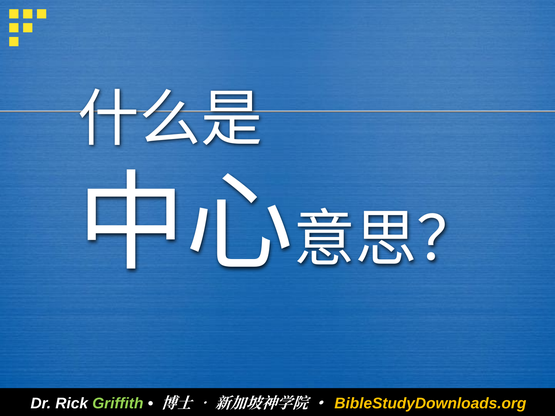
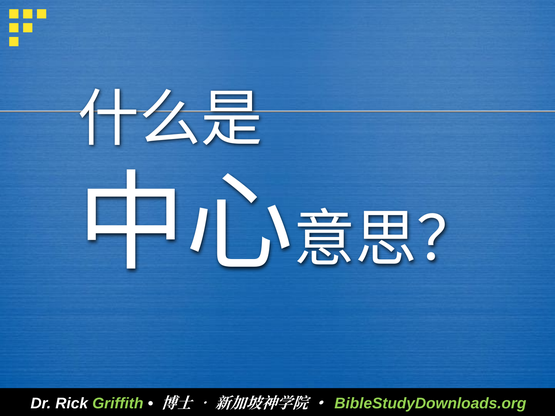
BibleStudyDownloads.org colour: yellow -> light green (430, 404)
